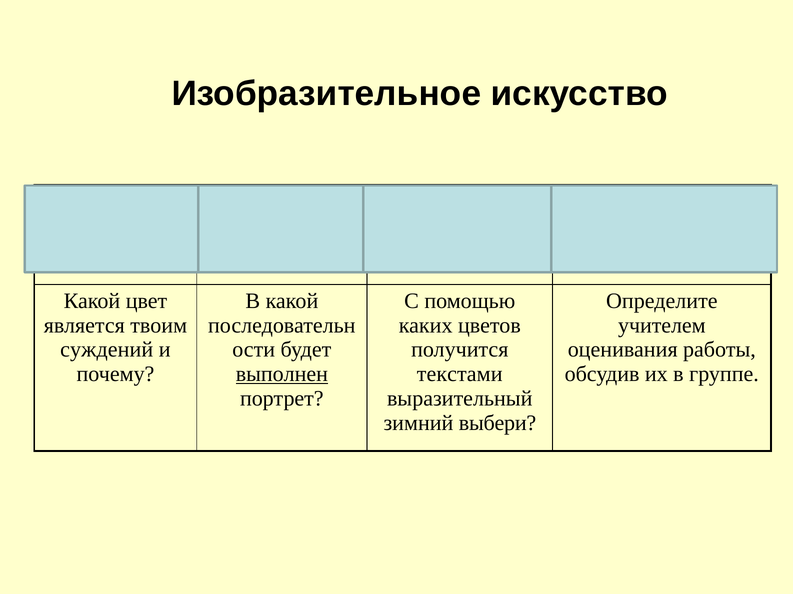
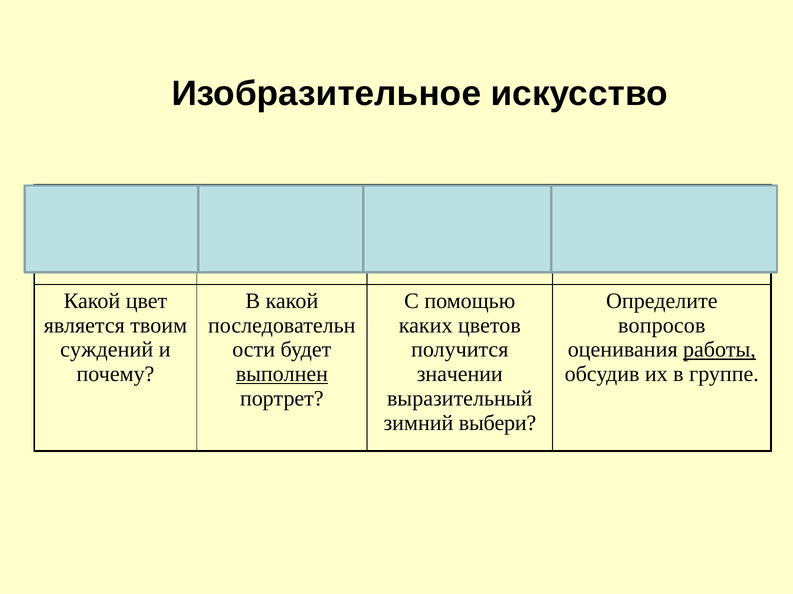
учителем: учителем -> вопросов (662, 326)
работы underline: none -> present (719, 350)
текстами: текстами -> значении (460, 375)
